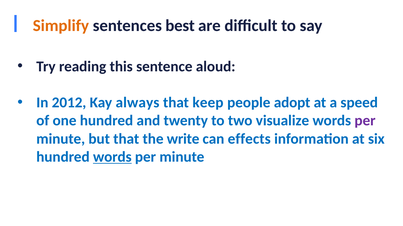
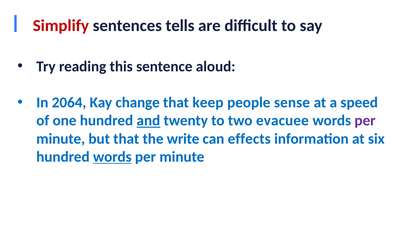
Simplify colour: orange -> red (61, 26)
best: best -> tells (180, 26)
2012: 2012 -> 2064 (69, 103)
always: always -> change (138, 103)
adopt: adopt -> sense (292, 103)
and underline: none -> present (148, 121)
visualize: visualize -> evacuee (282, 121)
